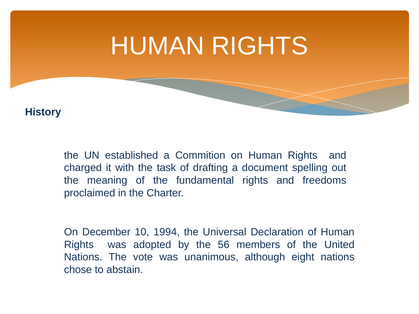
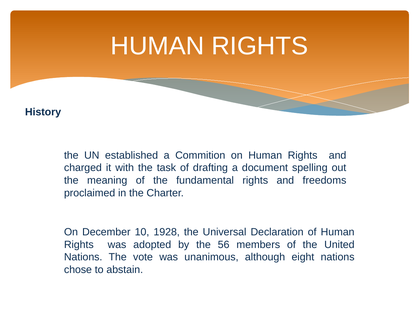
1994: 1994 -> 1928 (167, 232)
